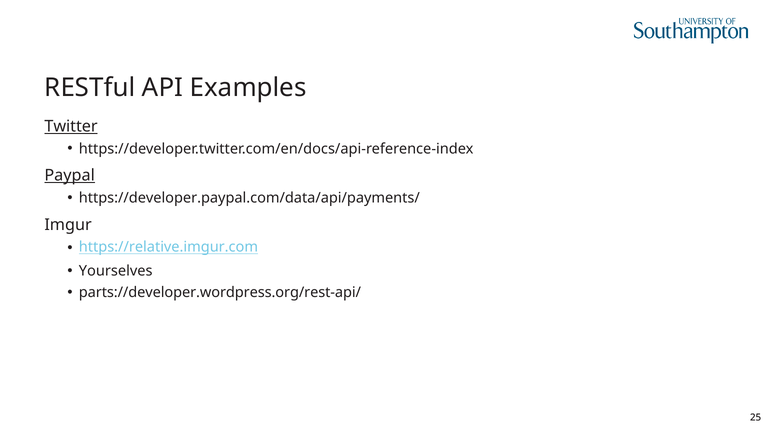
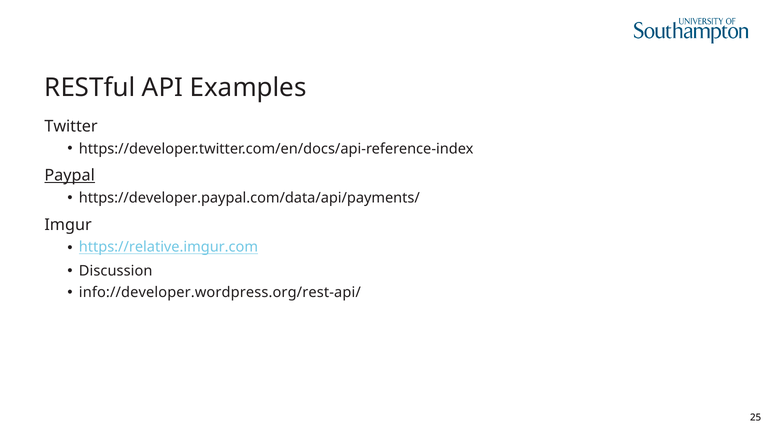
Twitter underline: present -> none (71, 126)
Yourselves: Yourselves -> Discussion (116, 271)
parts://developer.wordpress.org/rest-api/: parts://developer.wordpress.org/rest-api/ -> info://developer.wordpress.org/rest-api/ (220, 292)
